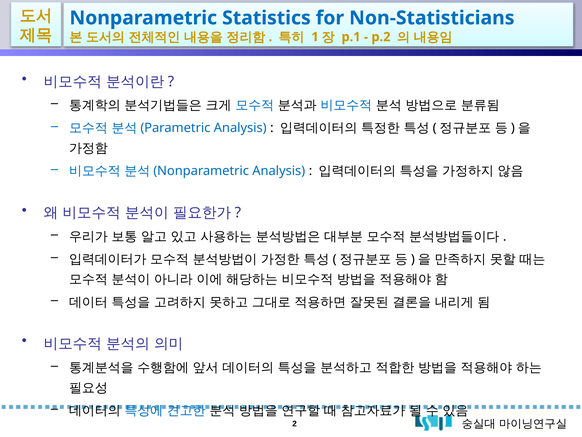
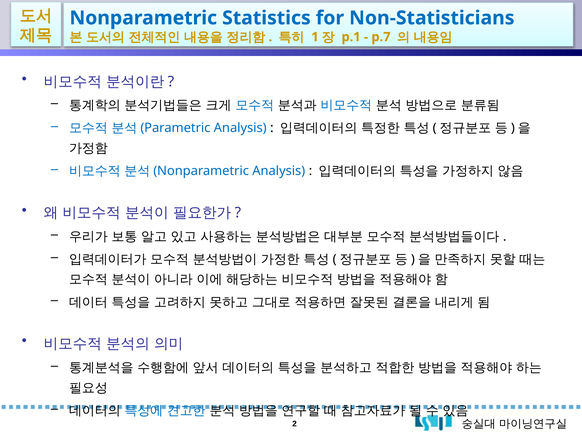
p.2: p.2 -> p.7 (381, 37)
